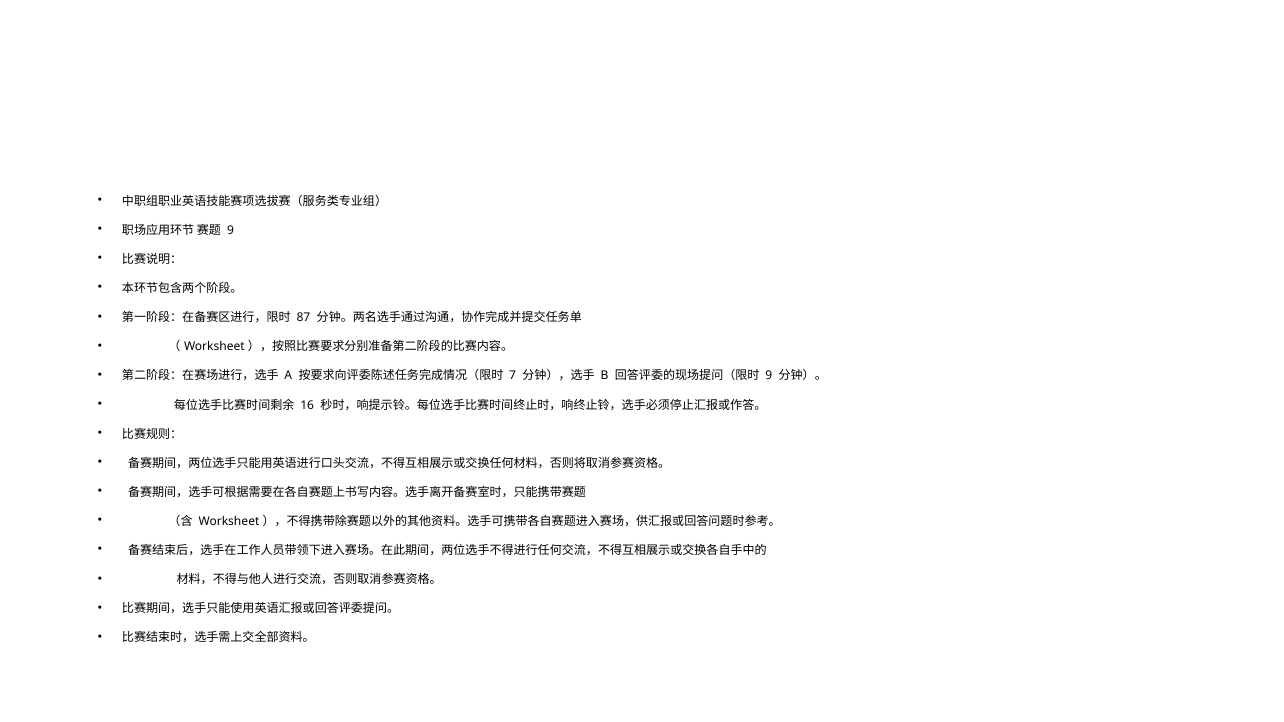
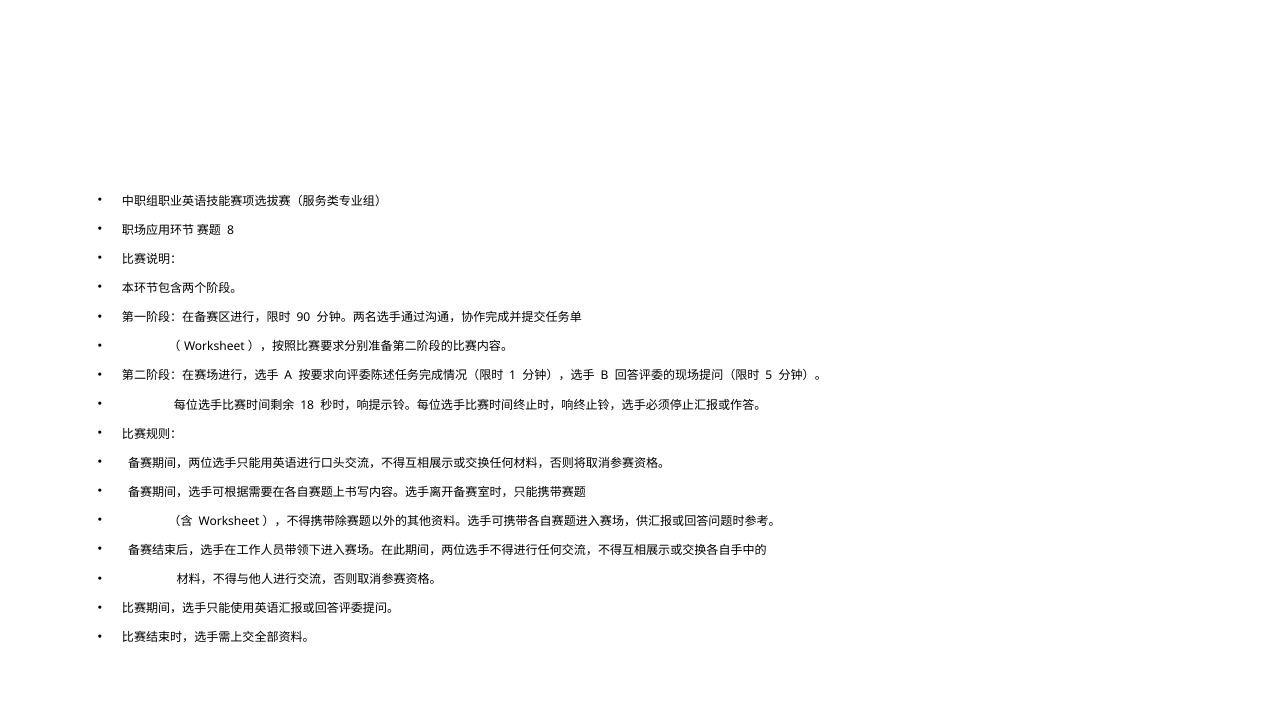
9: 9 -> 8 (231, 230)
87: 87 -> 90 (303, 318)
7: 7 -> 1 (513, 376)
9: 9 -> 5 (769, 376)
16: 16 -> 18 (307, 405)
